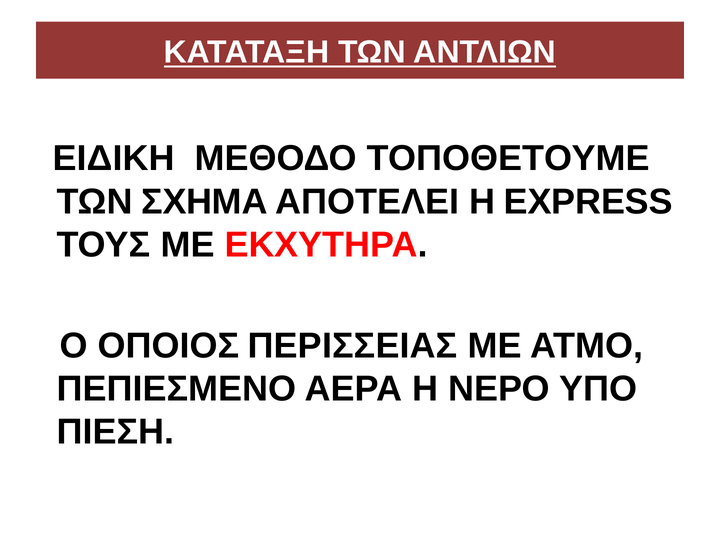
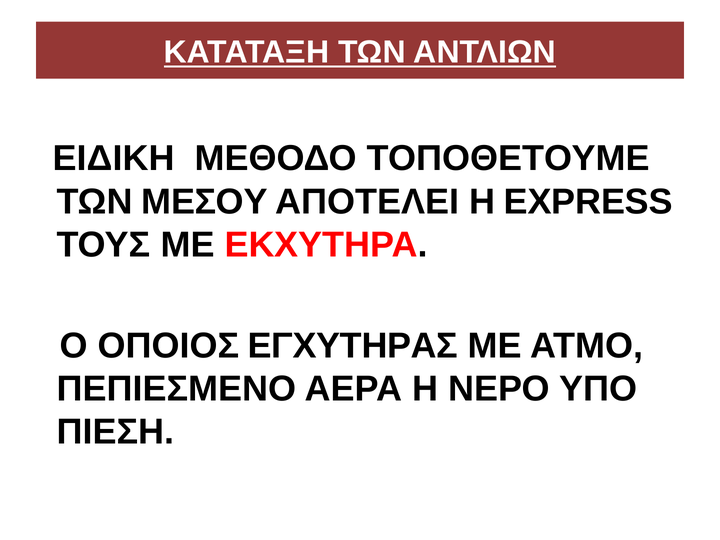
ΣΧΗΜΑ: ΣΧΗΜΑ -> ΜΕΣΟΥ (205, 202)
ΠΕΡΙΣΣΕΙΑΣ: ΠΕΡΙΣΣΕΙΑΣ -> ΕΓΧΥΤΗΡΑΣ (353, 346)
